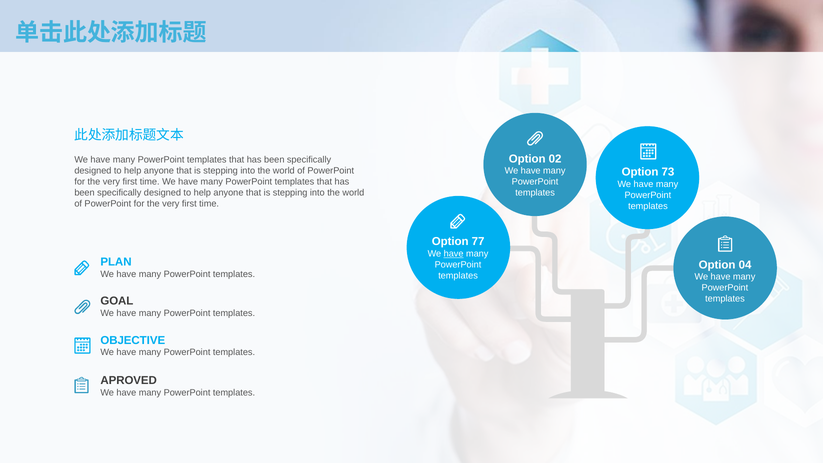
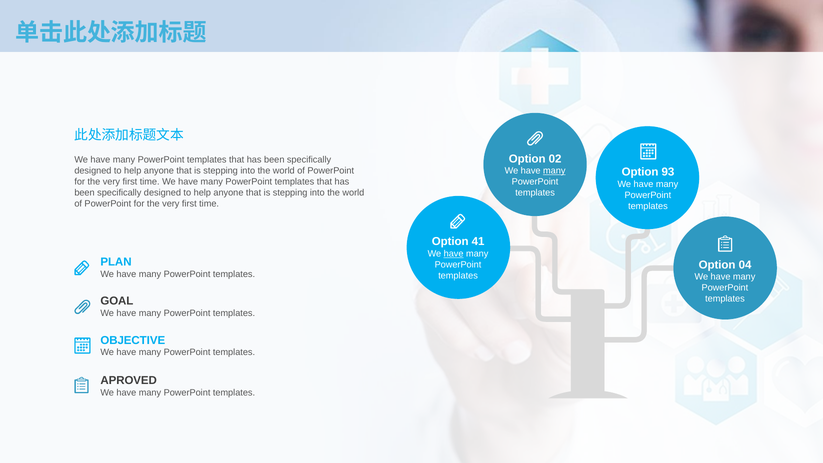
many underline: none -> present (554, 171)
73: 73 -> 93 (668, 172)
77: 77 -> 41 (478, 242)
